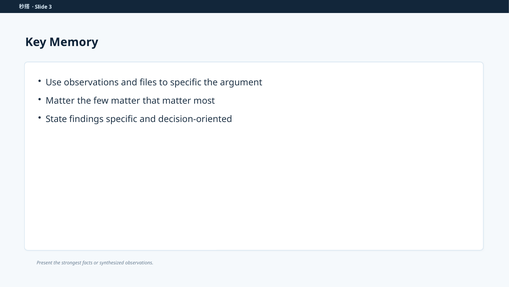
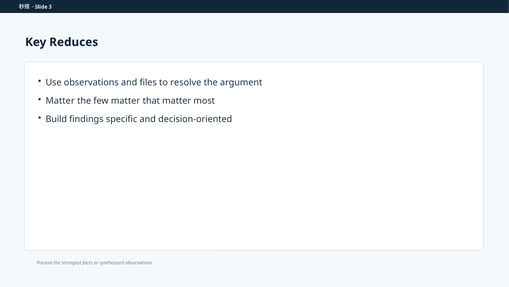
Memory: Memory -> Reduces (74, 42)
to specific: specific -> resolve (186, 82)
State: State -> Build (56, 119)
